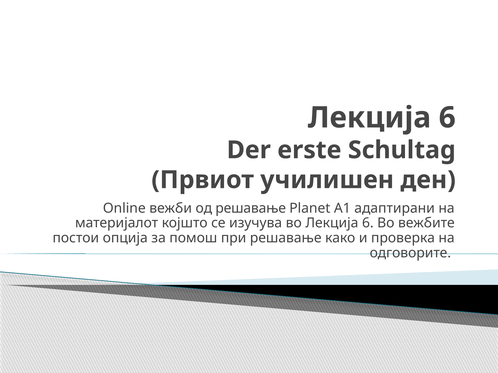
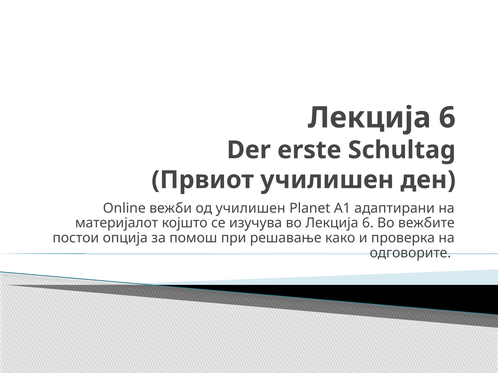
од решавање: решавање -> училишен (251, 208)
